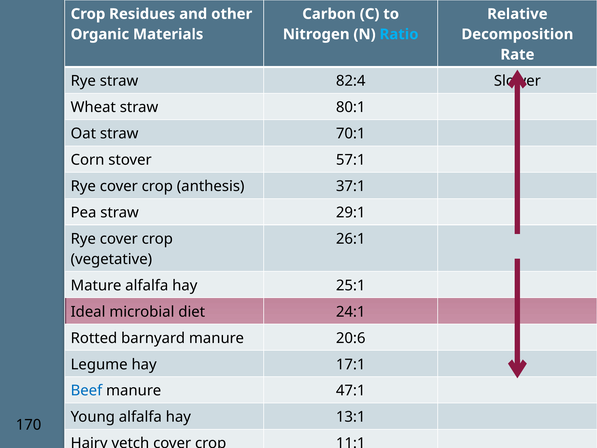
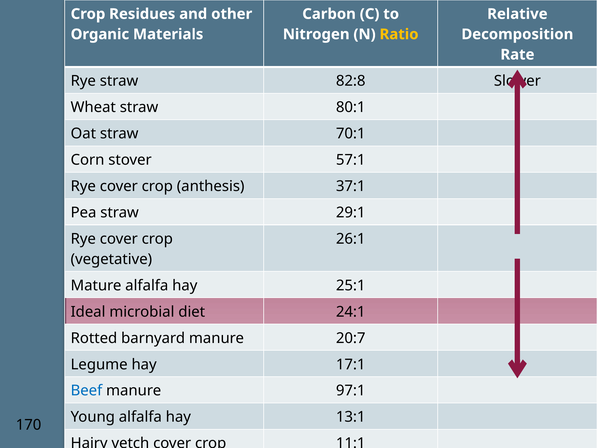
Ratio colour: light blue -> yellow (399, 34)
82:4: 82:4 -> 82:8 (351, 81)
20:6: 20:6 -> 20:7 (351, 338)
47:1: 47:1 -> 97:1 (351, 391)
